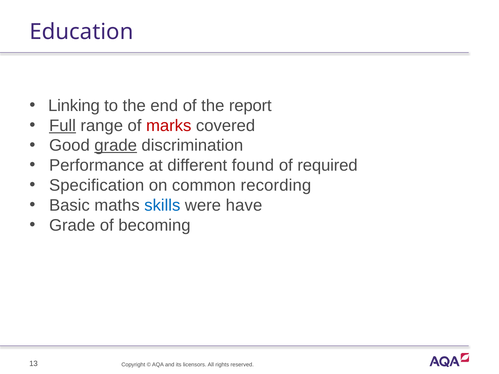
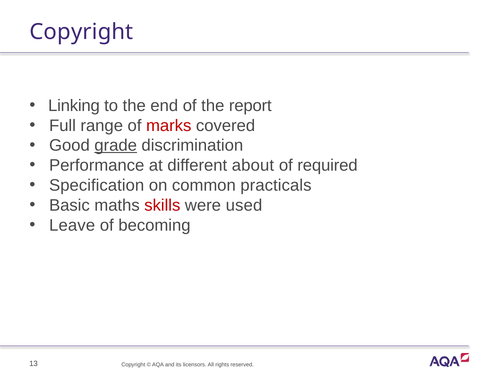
Education: Education -> Copyright (81, 32)
Full underline: present -> none (62, 126)
found: found -> about (253, 166)
recording: recording -> practicals (276, 185)
skills colour: blue -> red (162, 205)
have: have -> used (244, 205)
Grade: Grade -> Leave (72, 225)
